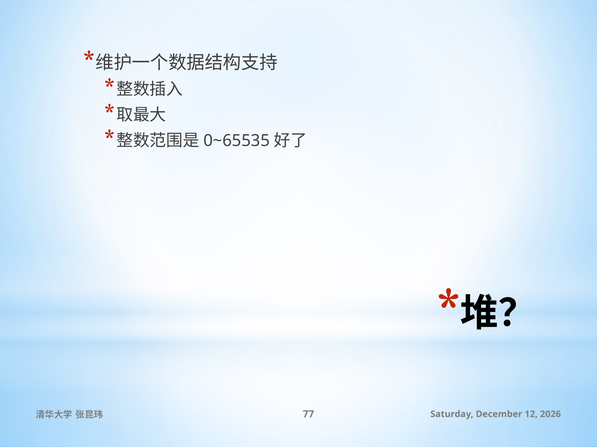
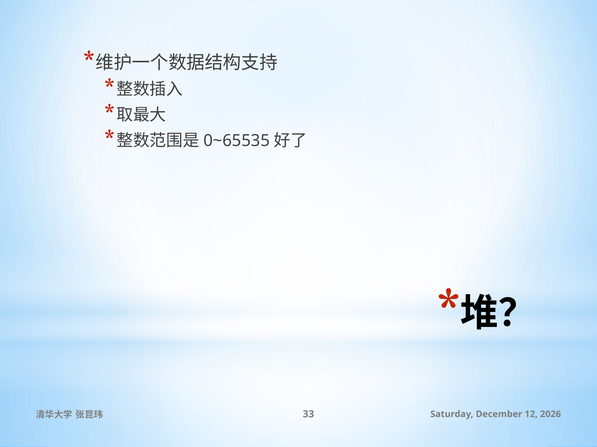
77: 77 -> 33 (308, 415)
